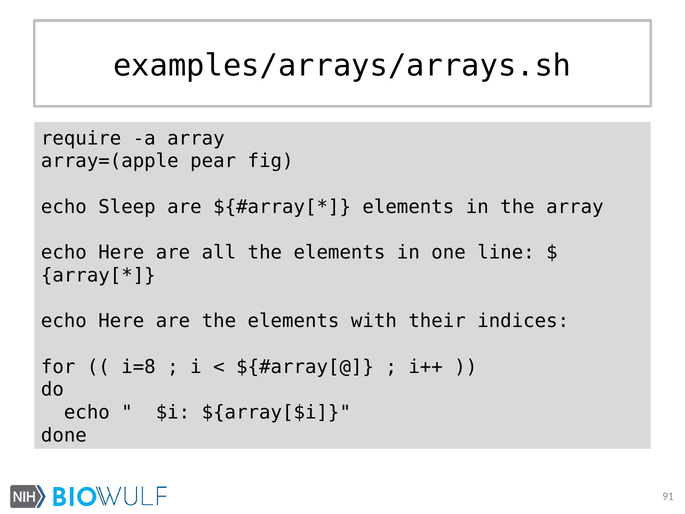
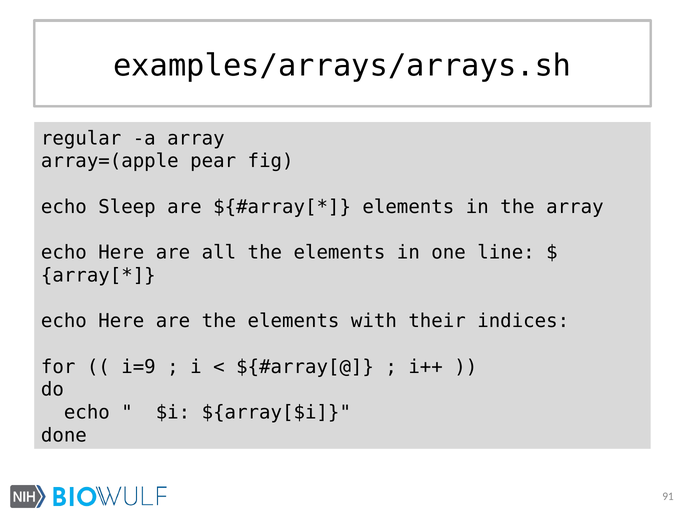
require: require -> regular (81, 138)
i=8: i=8 -> i=9 (138, 367)
